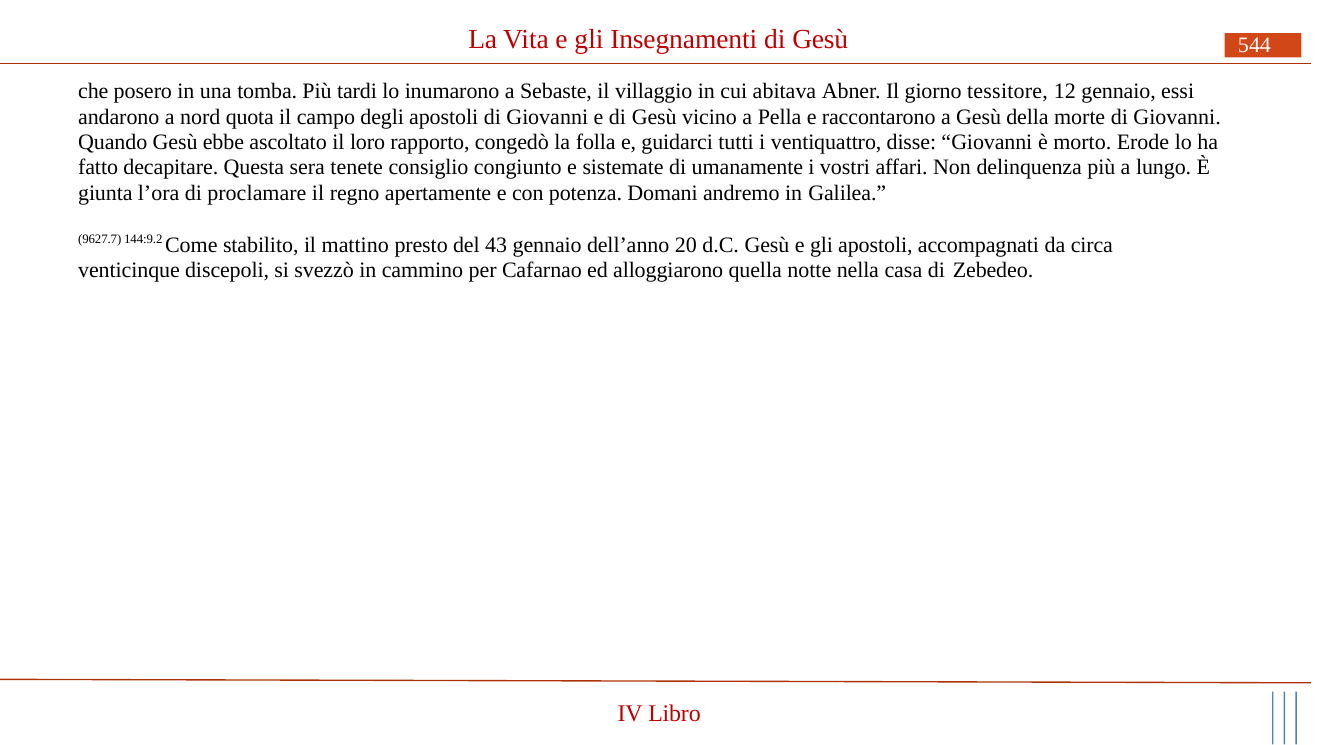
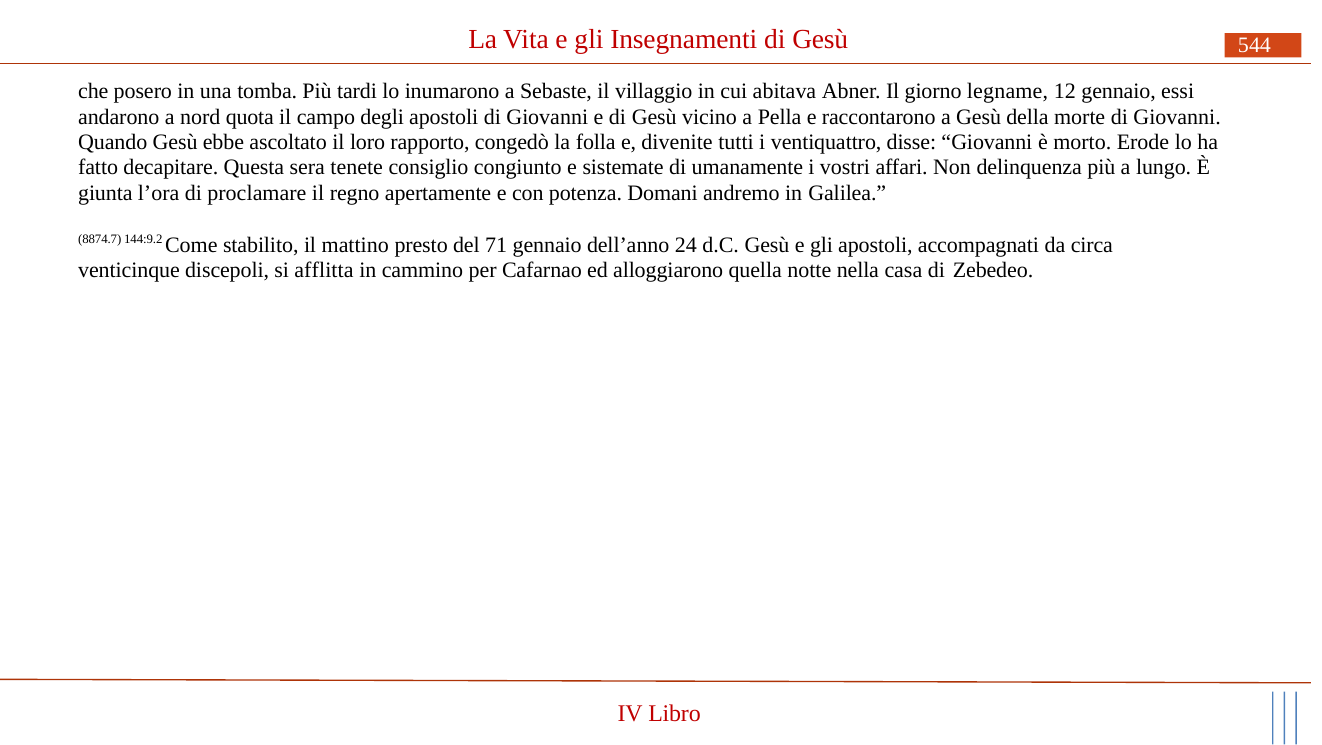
tessitore: tessitore -> legname (1008, 91)
guidarci: guidarci -> divenite (677, 142)
9627.7: 9627.7 -> 8874.7 (100, 240)
43: 43 -> 71 (496, 245)
20: 20 -> 24 (686, 245)
svezzò: svezzò -> afflitta (324, 270)
